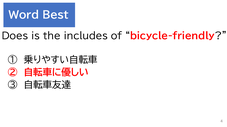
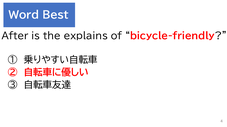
Does: Does -> After (15, 36)
includes: includes -> explains (86, 36)
